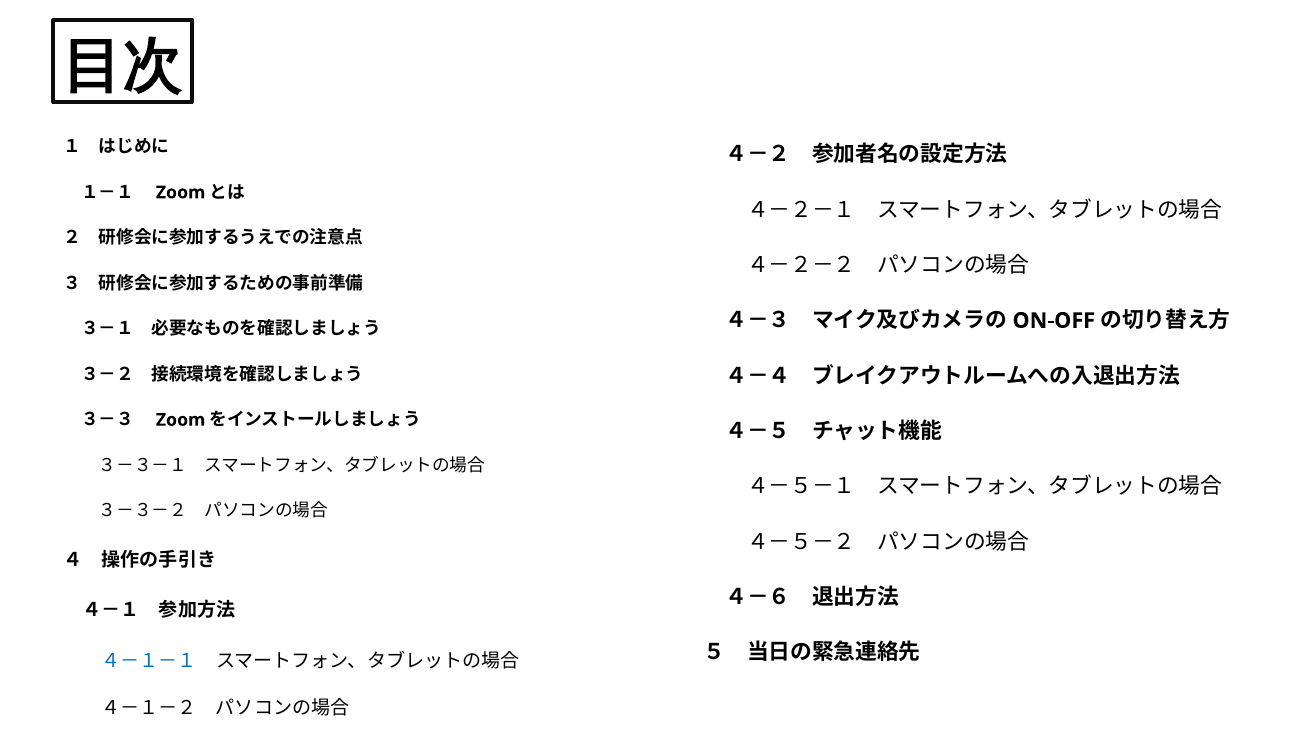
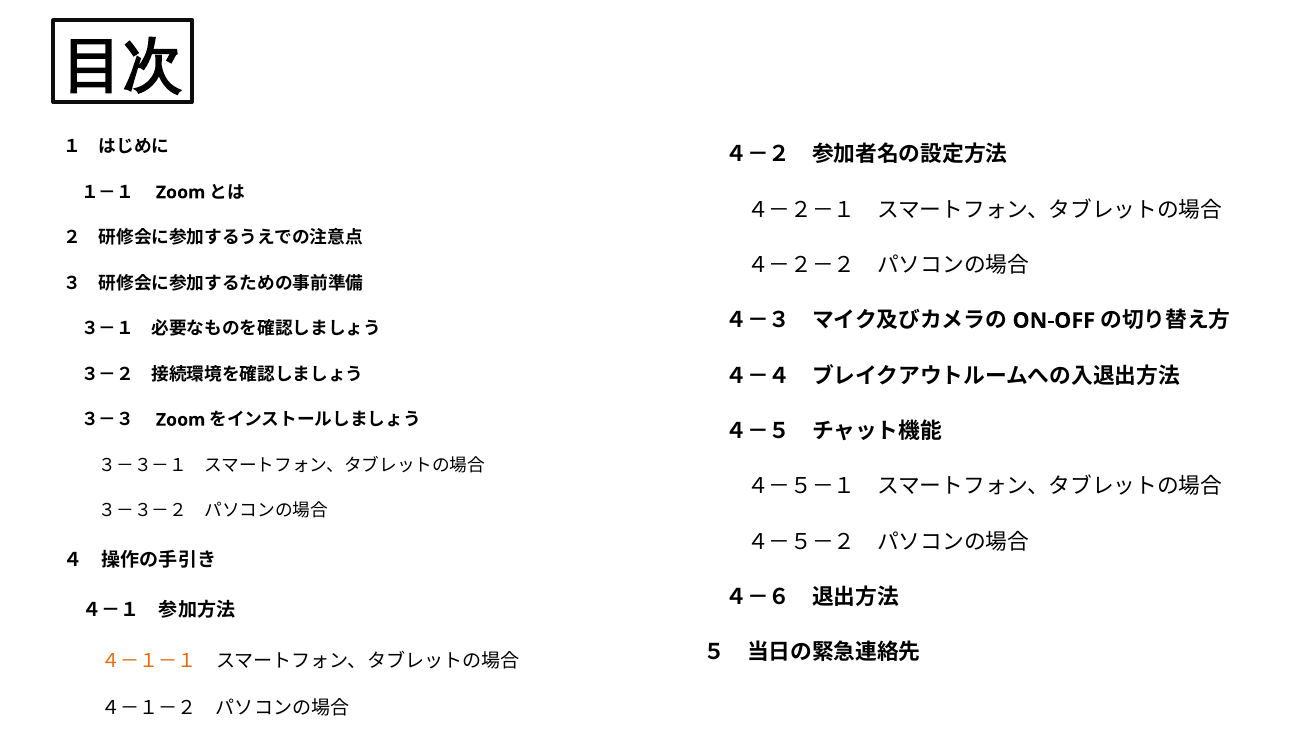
４－１－１ colour: blue -> orange (149, 660)
